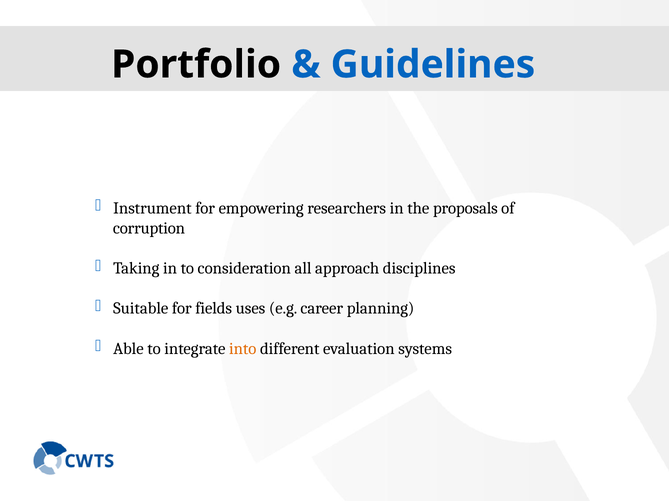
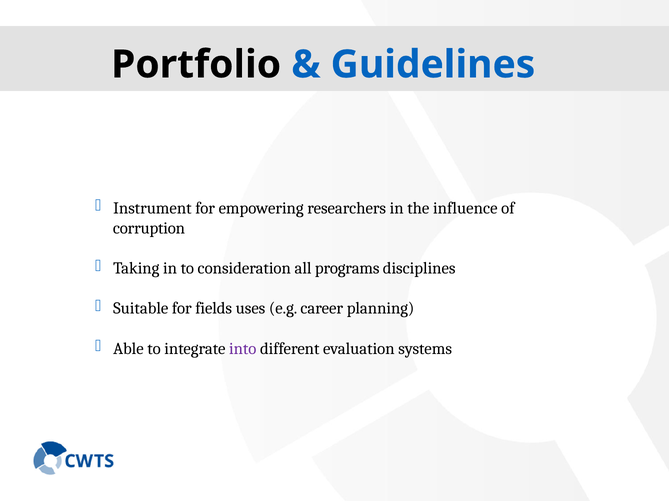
proposals: proposals -> influence (465, 209)
approach: approach -> programs (347, 269)
into colour: orange -> purple (243, 349)
